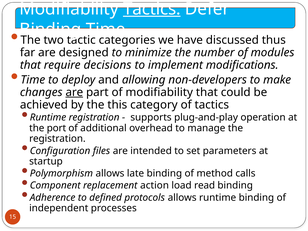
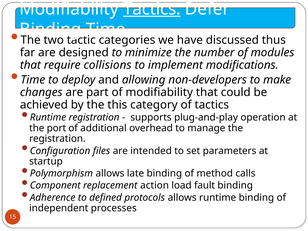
decisions: decisions -> collisions (108, 65)
are underline: present -> none (74, 92)
read: read -> fault (205, 185)
